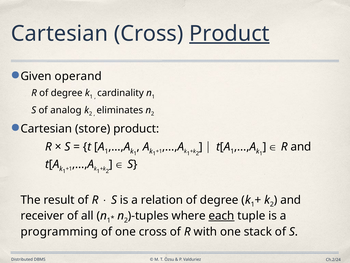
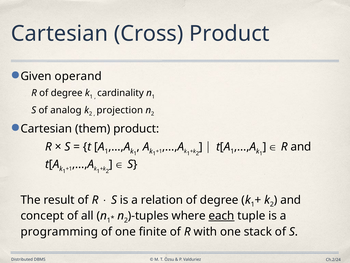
Product underline: present -> none (229, 34)
eliminates: eliminates -> projection (120, 110)
store: store -> them (93, 129)
receiver: receiver -> concept (42, 215)
one cross: cross -> finite (153, 231)
